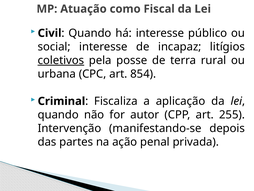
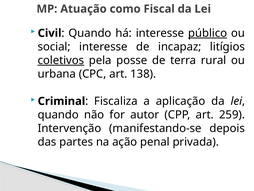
público underline: none -> present (208, 33)
854: 854 -> 138 (143, 74)
255: 255 -> 259 (232, 114)
